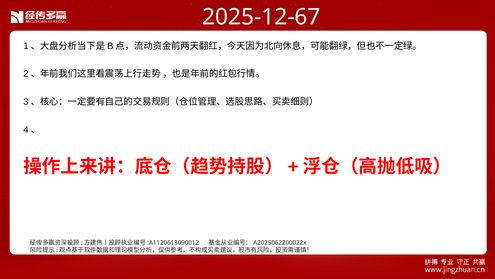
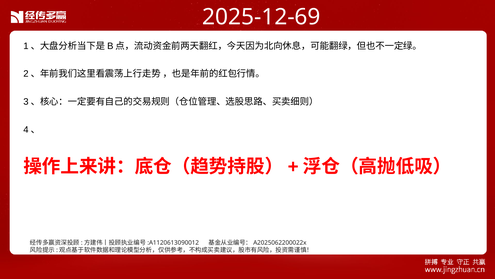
2025-12-67: 2025-12-67 -> 2025-12-69 (261, 17)
